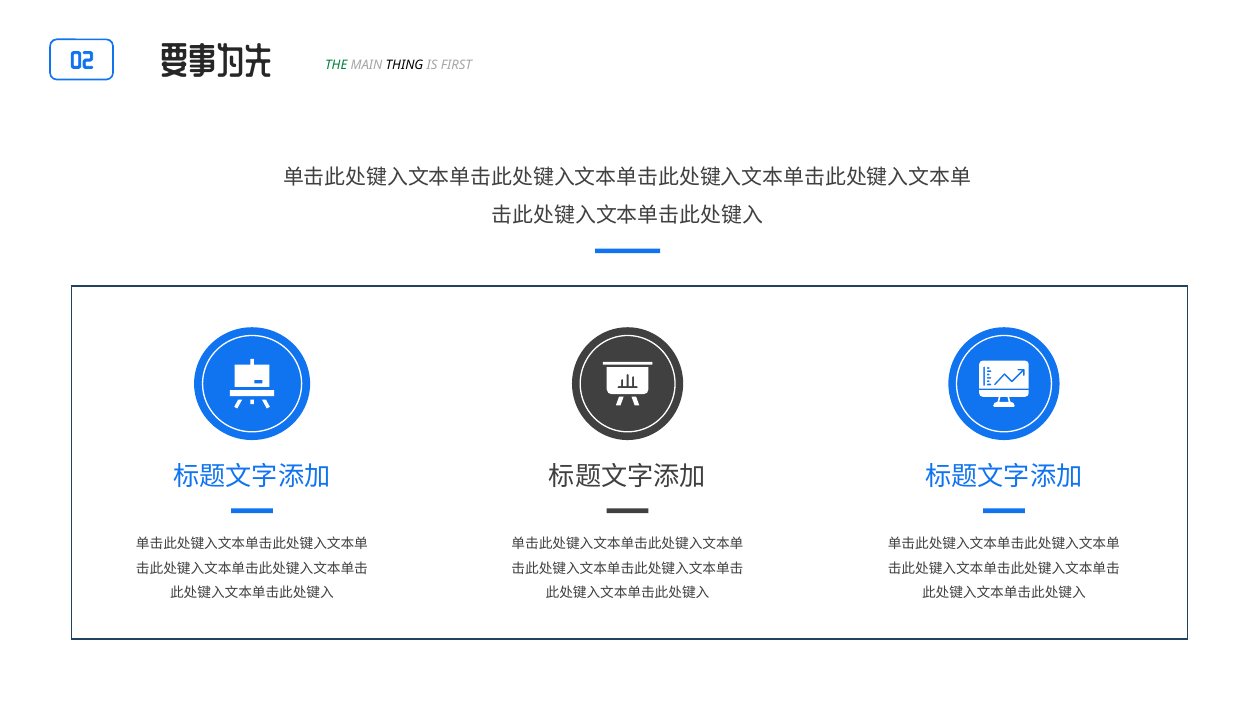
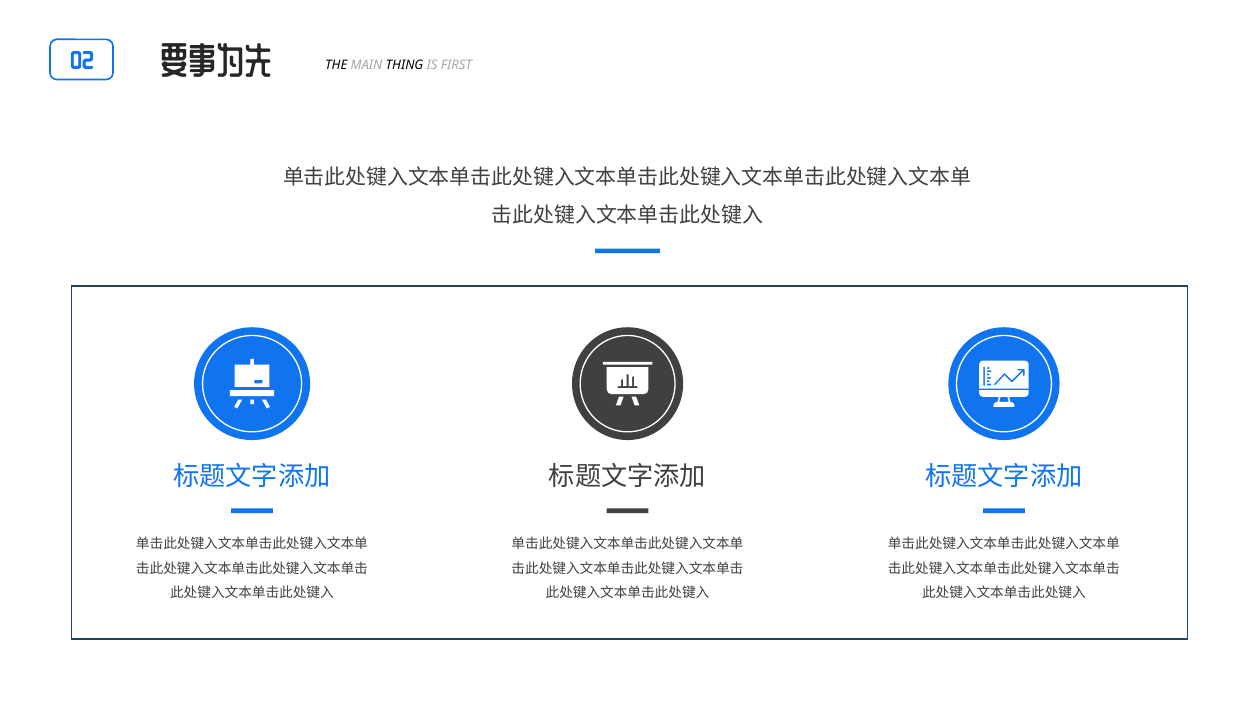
THE colour: green -> black (336, 65)
